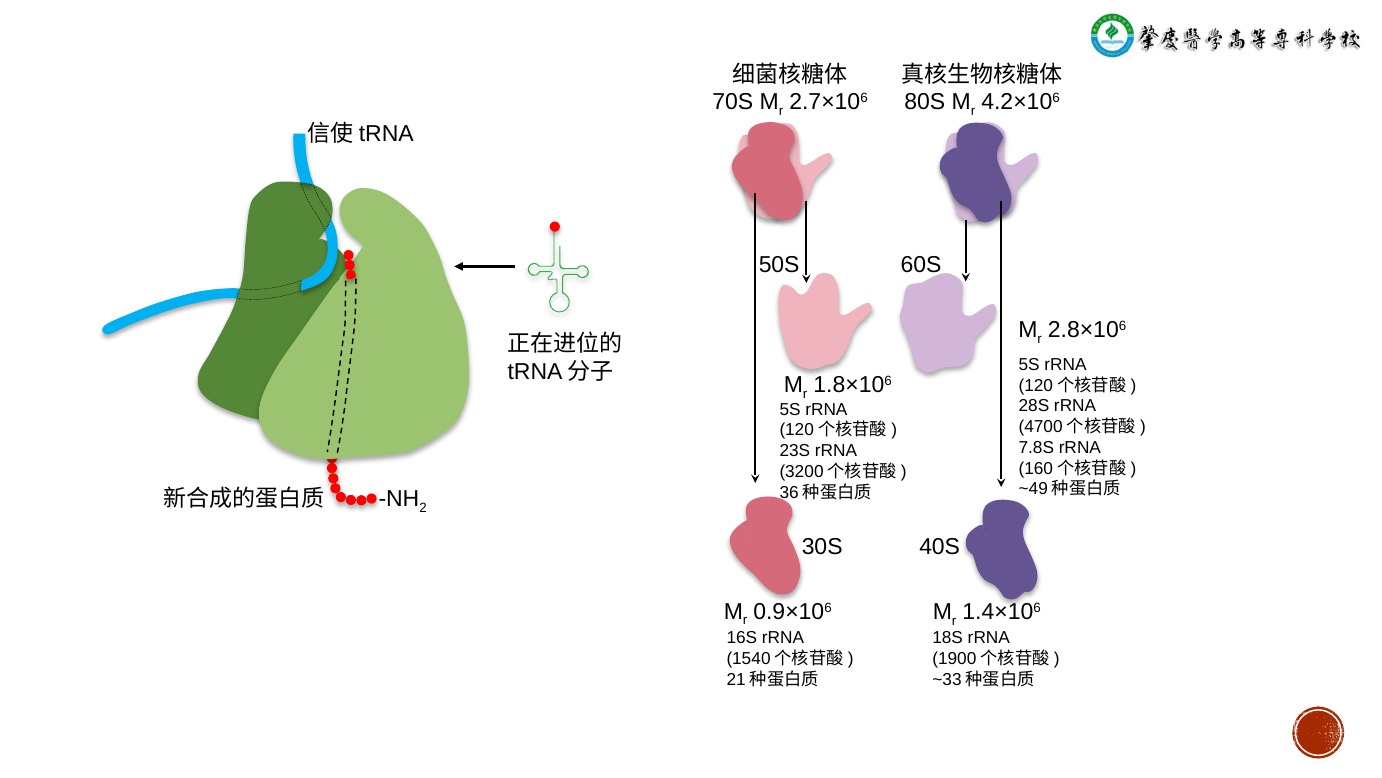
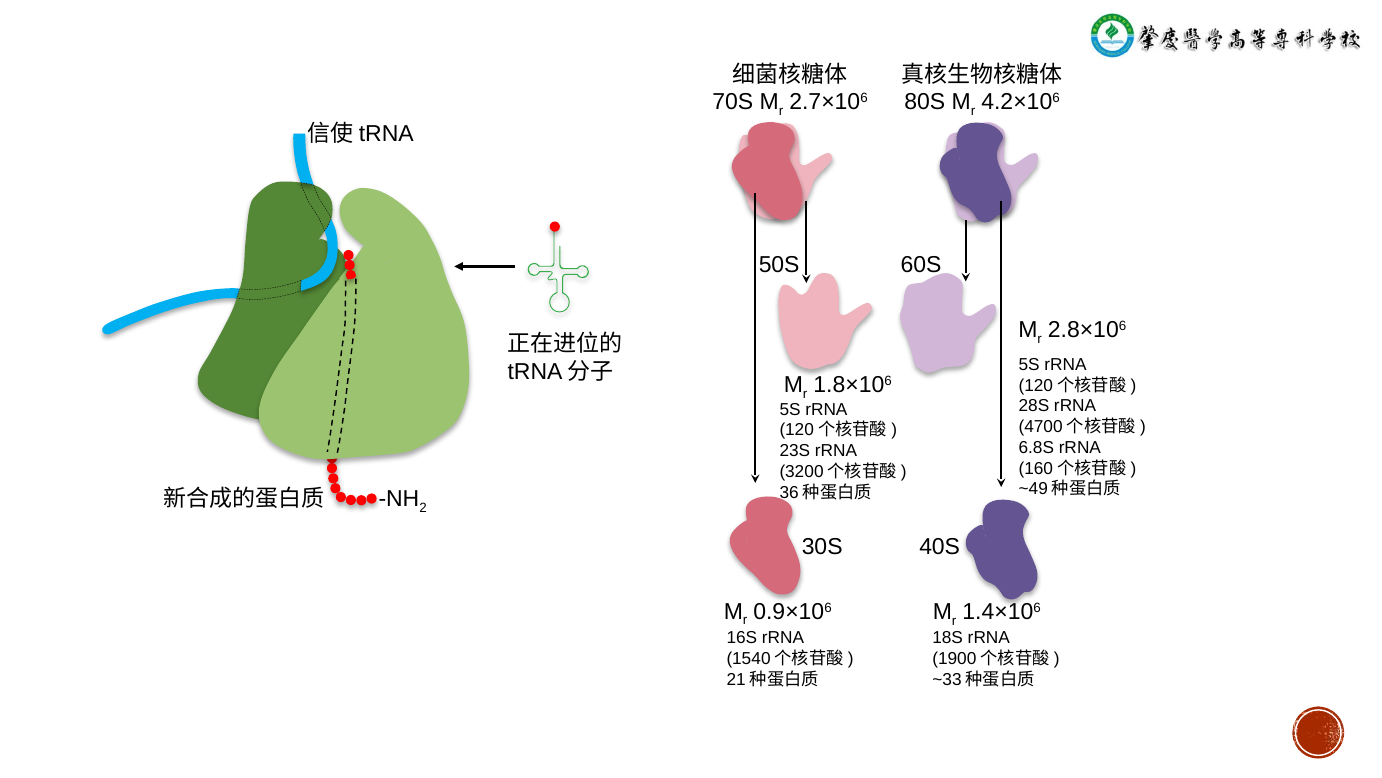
7.8S: 7.8S -> 6.8S (1036, 447)
